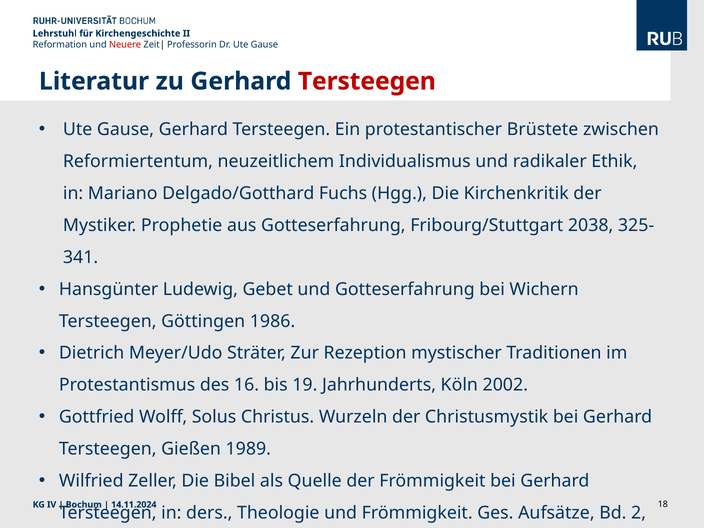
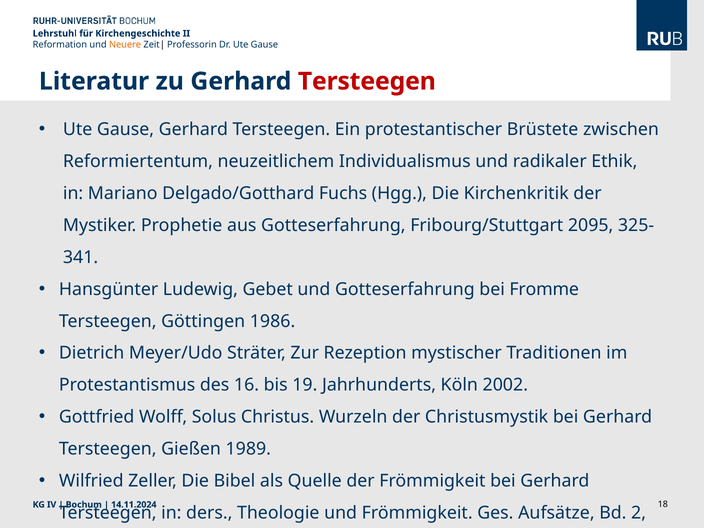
Neuere colour: red -> orange (125, 45)
2038: 2038 -> 2095 (591, 225)
Wichern: Wichern -> Fromme (544, 289)
